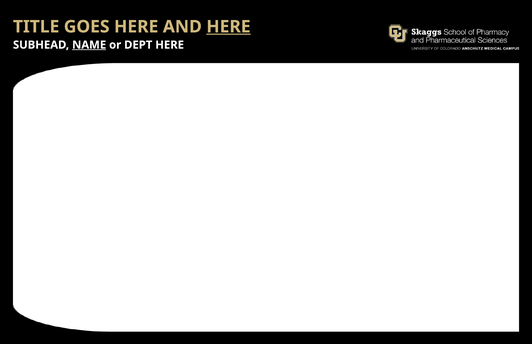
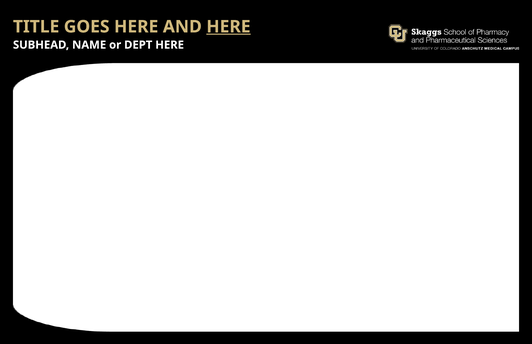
NAME underline: present -> none (89, 45)
